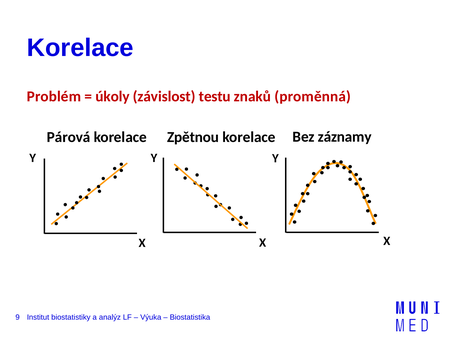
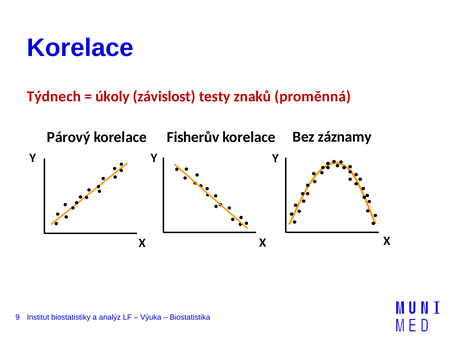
Problém: Problém -> Týdnech (54, 96)
testu: testu -> testy (215, 96)
Párová: Párová -> Párový (69, 137)
Zpětnou: Zpětnou -> Fisherův (193, 137)
